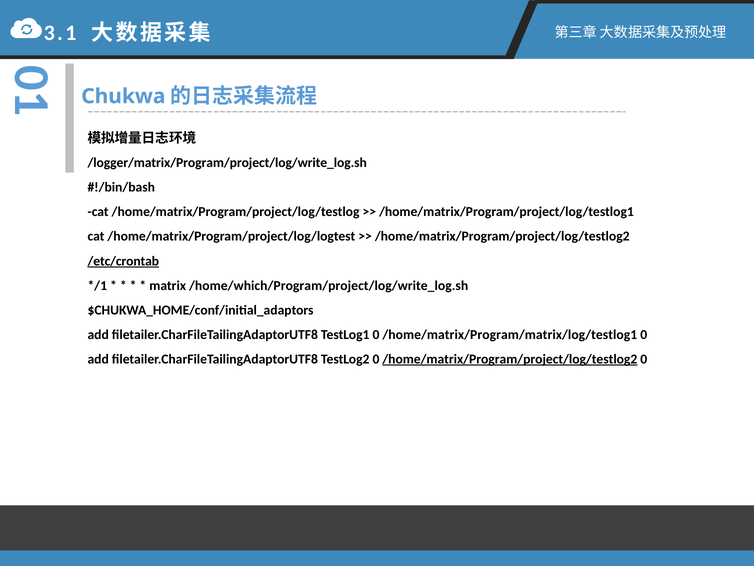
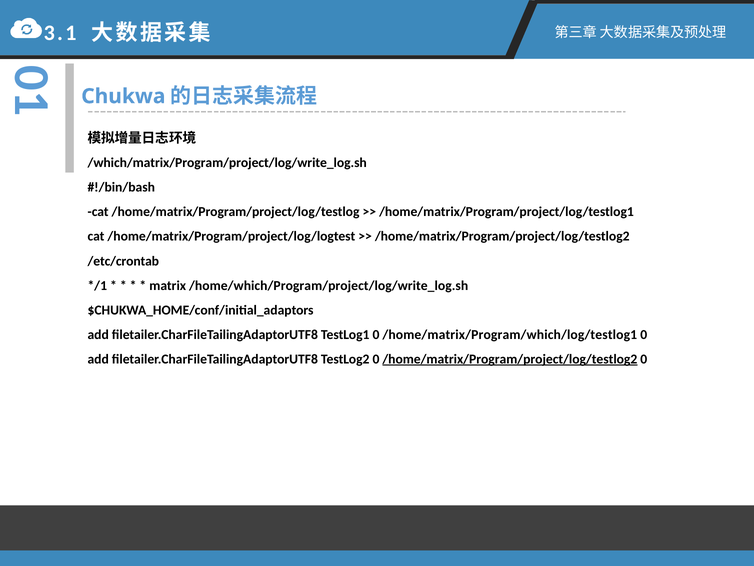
/logger/matrix/Program/project/log/write_log.sh: /logger/matrix/Program/project/log/write_log.sh -> /which/matrix/Program/project/log/write_log.sh (227, 163)
/etc/crontab underline: present -> none (123, 261)
/home/matrix/Program/matrix/log/testlog1: /home/matrix/Program/matrix/log/testlog1 -> /home/matrix/Program/which/log/testlog1 (510, 334)
